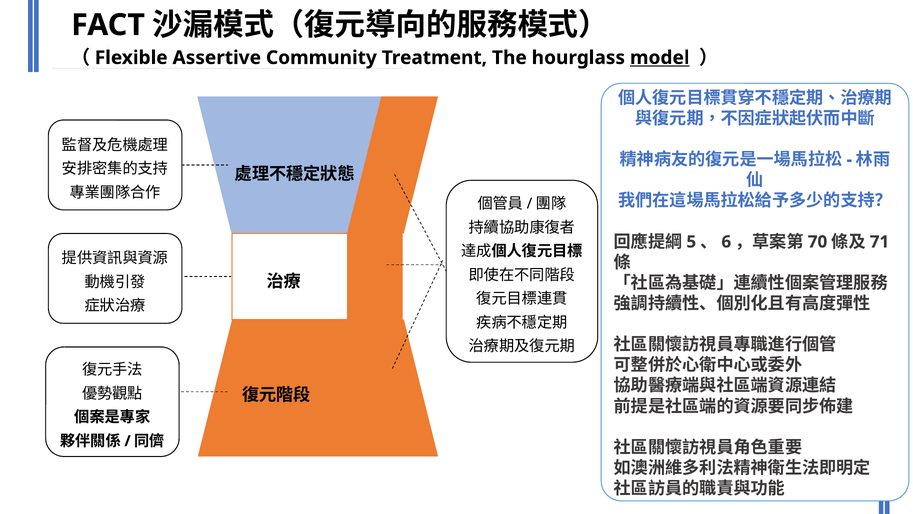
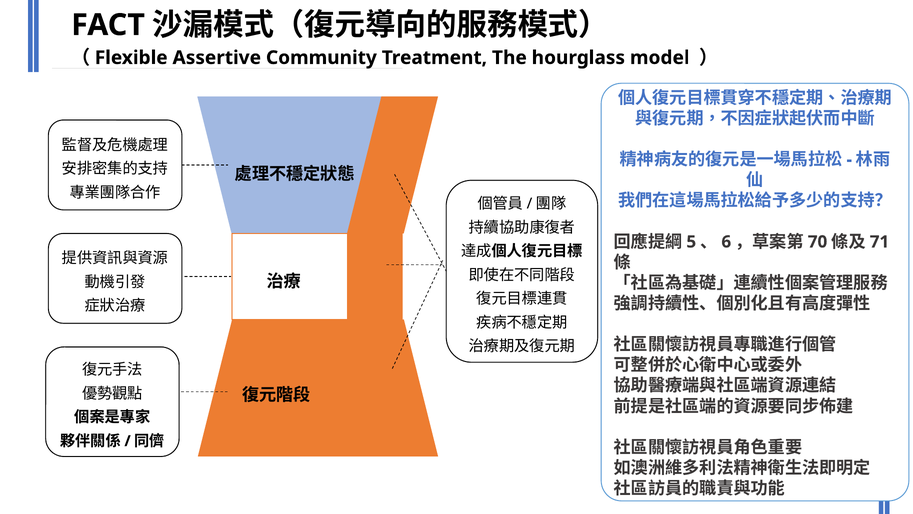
model underline: present -> none (660, 58)
